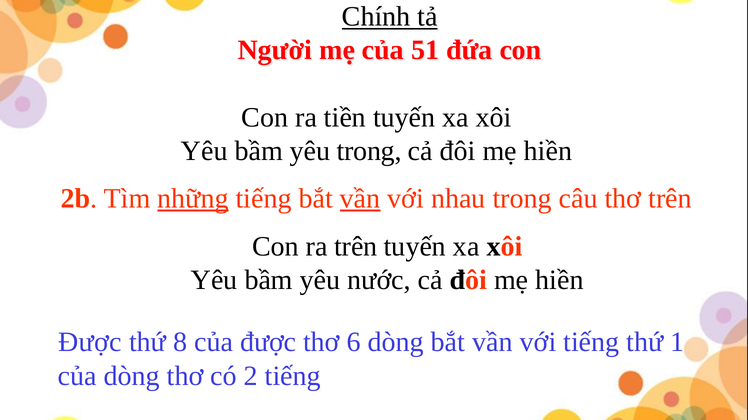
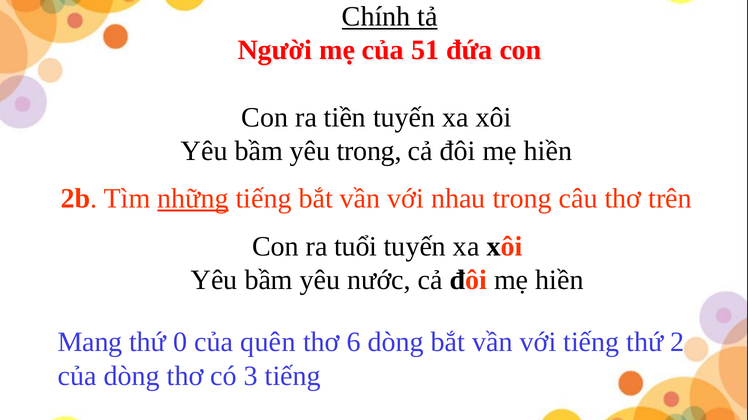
vần underline: present -> none (360, 199)
ra trên: trên -> tuổi (356, 247)
Được: Được -> Mang (90, 343)
8: 8 -> 0 (180, 343)
của được: được -> quên (268, 343)
1: 1 -> 2 (677, 343)
2: 2 -> 3 (251, 377)
